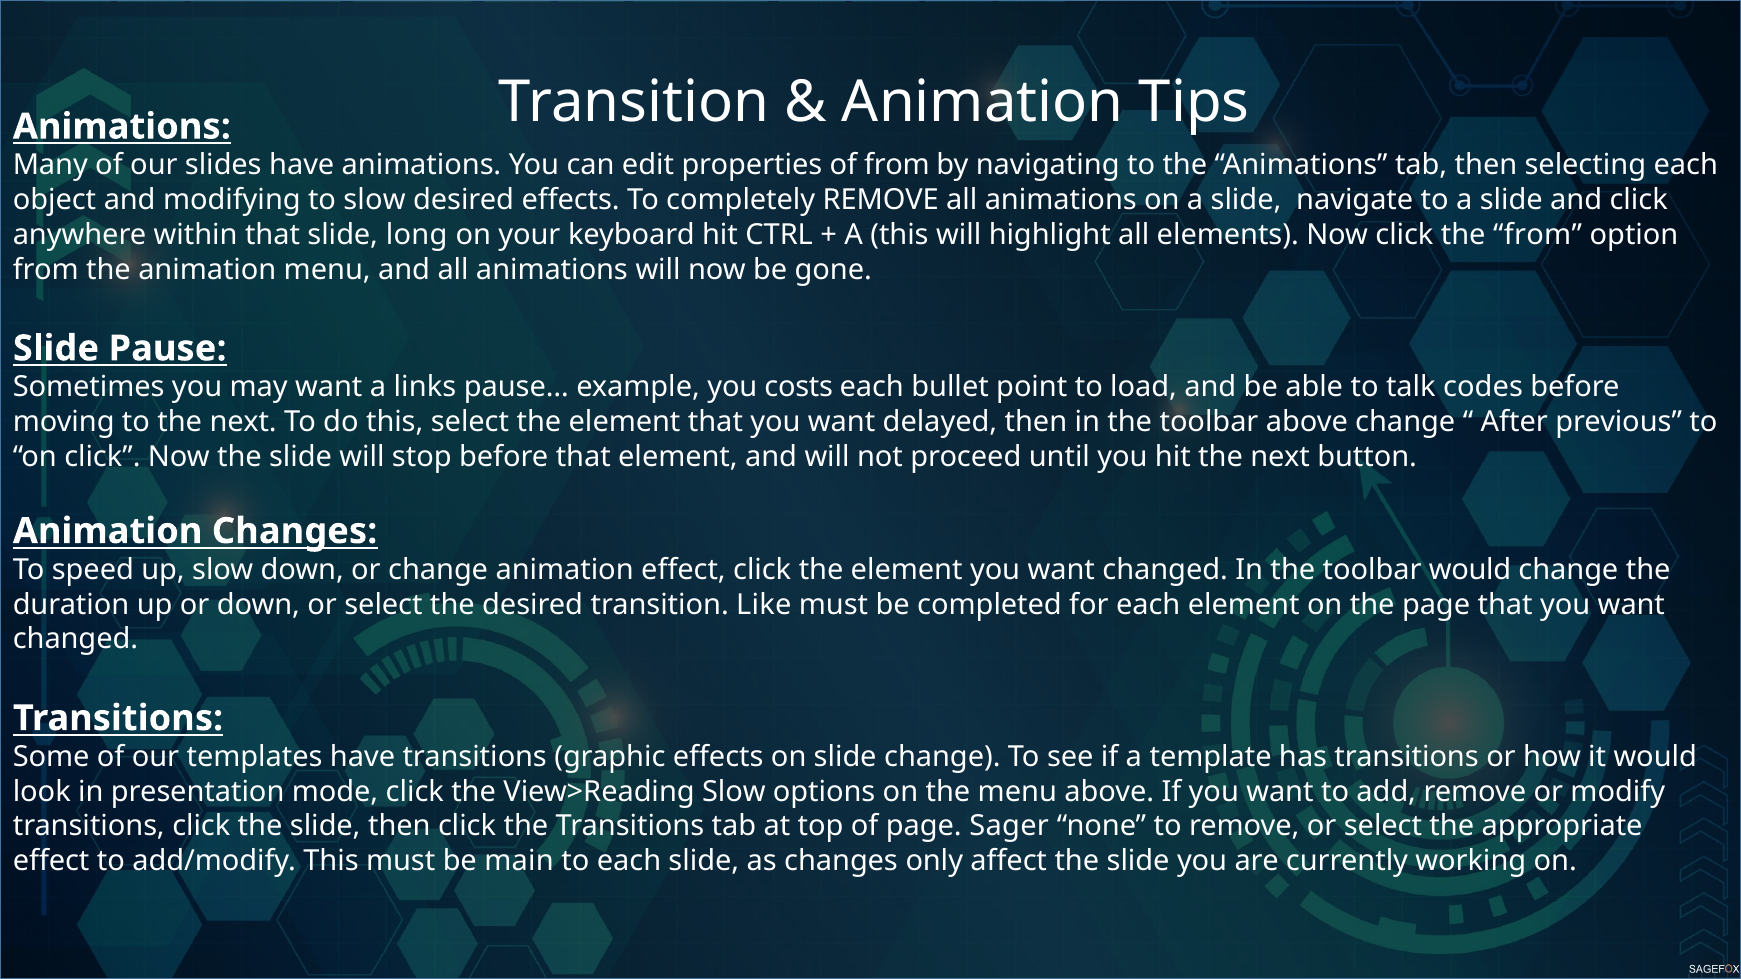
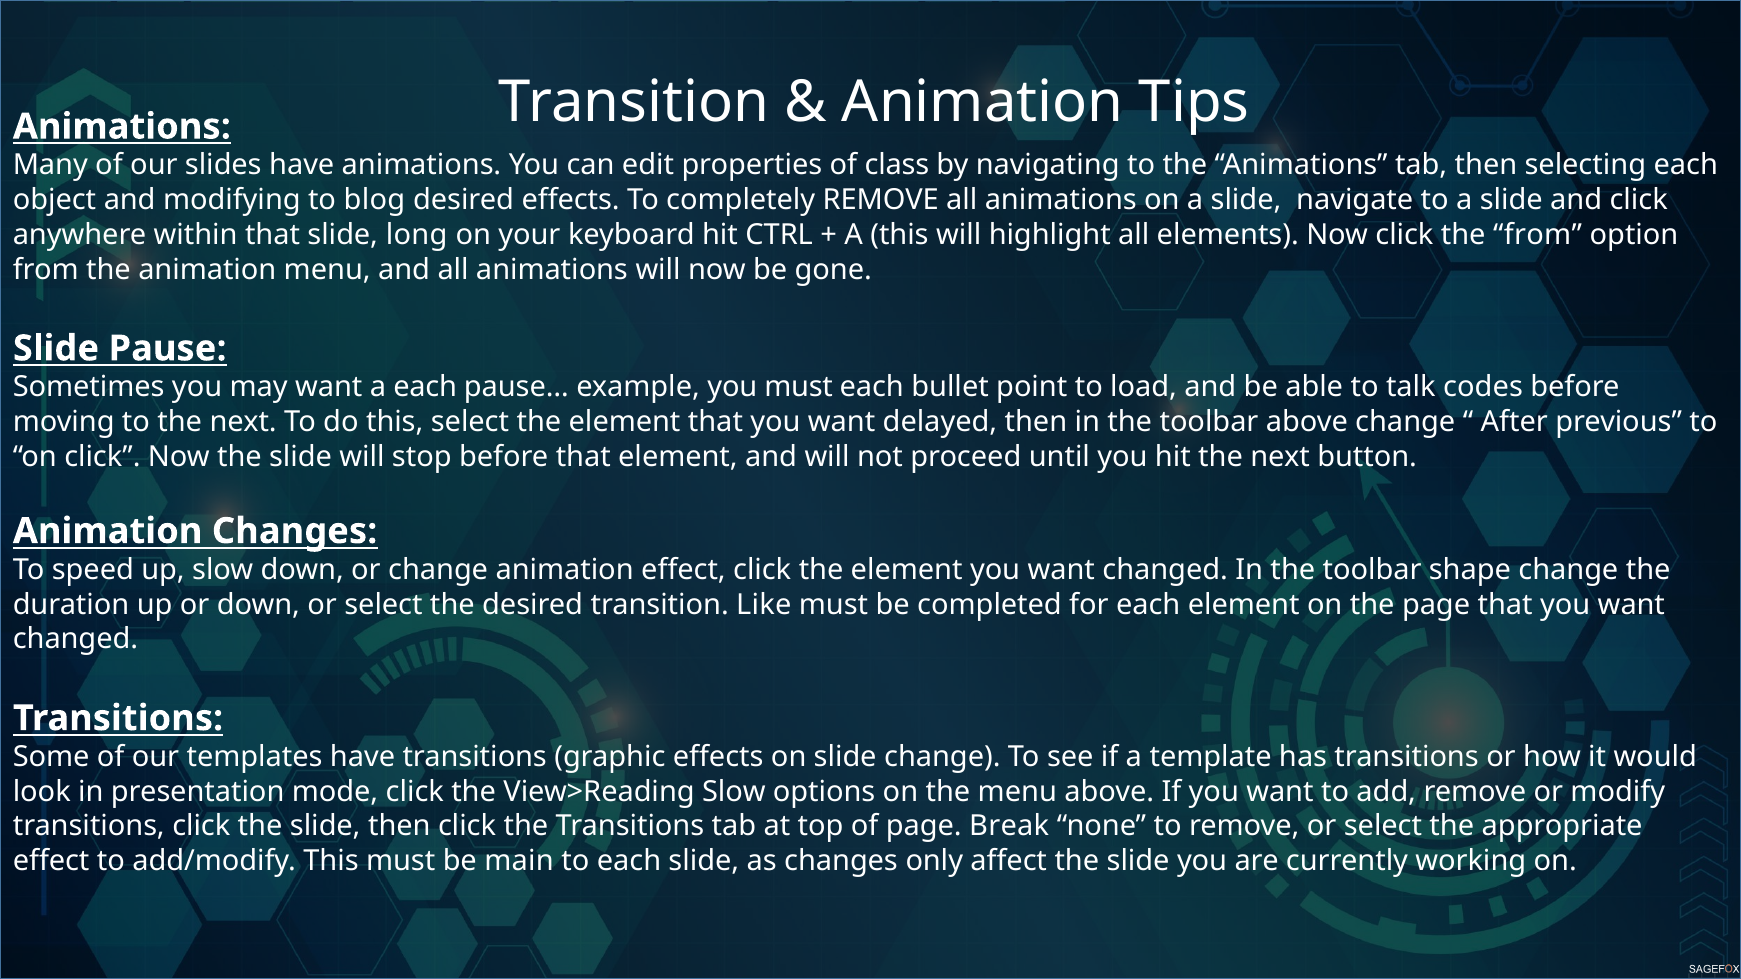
of from: from -> class (897, 165)
to slow: slow -> blog (374, 200)
a links: links -> each (425, 387)
you costs: costs -> must (799, 387)
toolbar would: would -> shape (1470, 570)
Sager: Sager -> Break (1009, 827)
